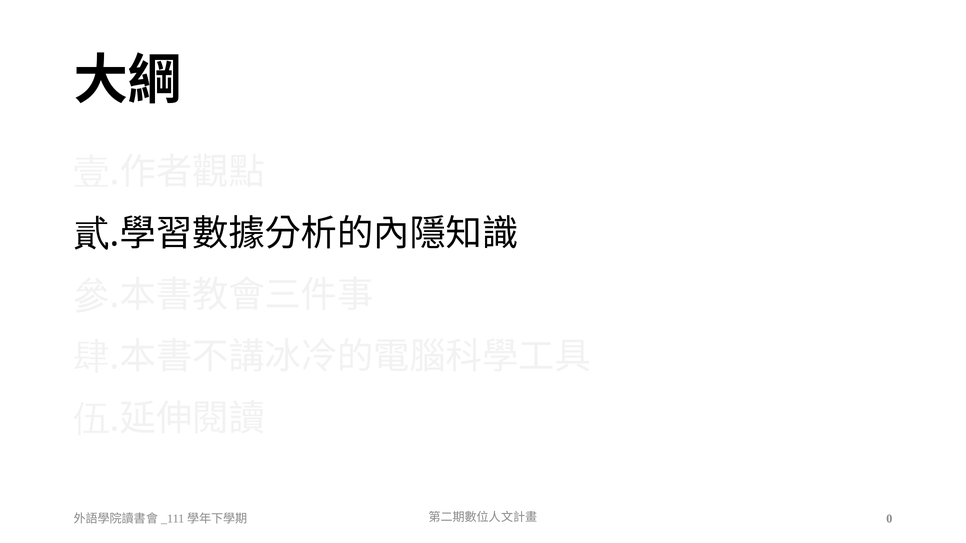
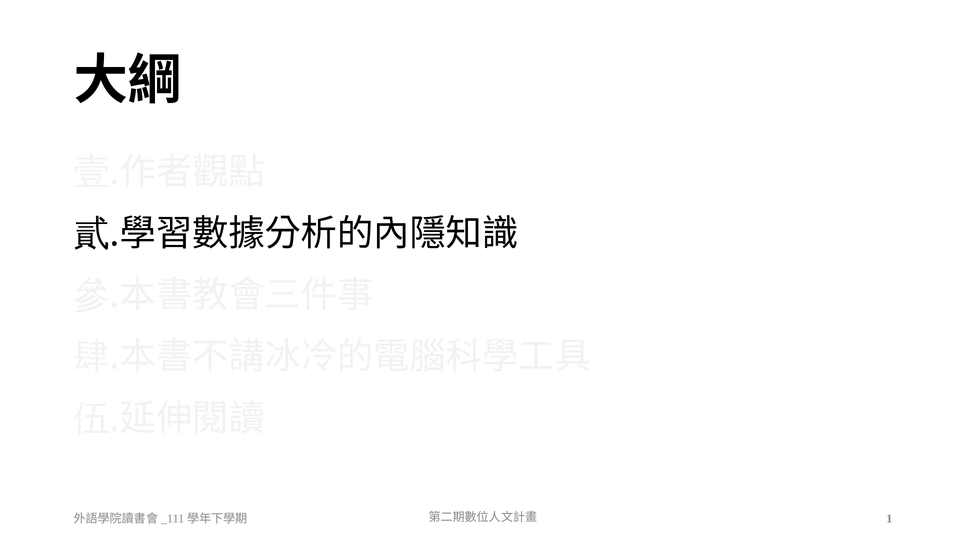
0: 0 -> 1 (889, 519)
